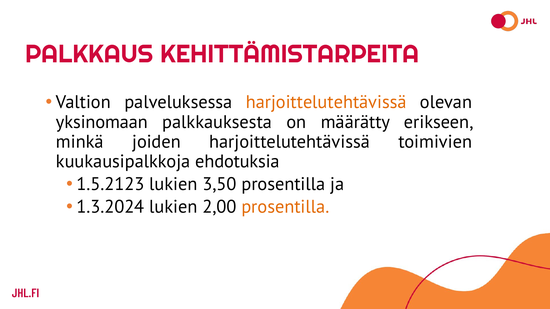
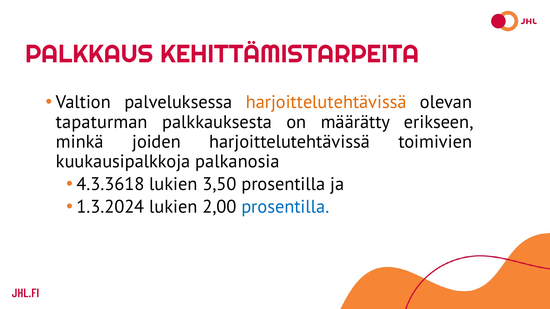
yksinomaan: yksinomaan -> tapaturman (102, 122)
ehdotuksia: ehdotuksia -> palkanosia (237, 162)
1.5.2123: 1.5.2123 -> 4.3.3618 (110, 184)
prosentilla colour: orange -> blue (285, 207)
